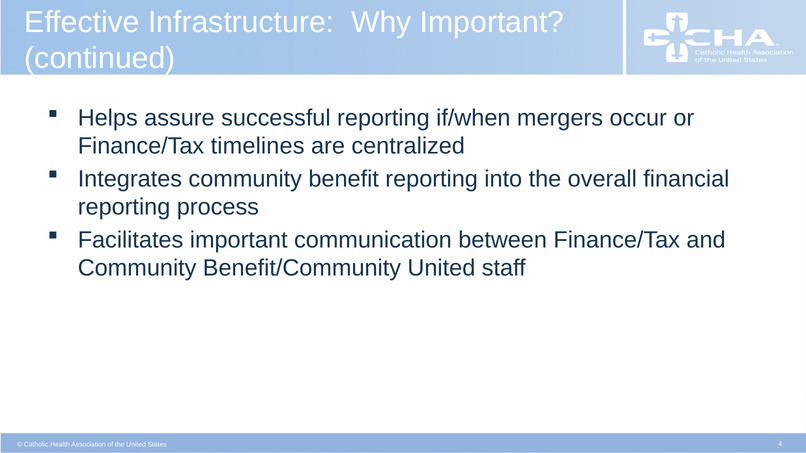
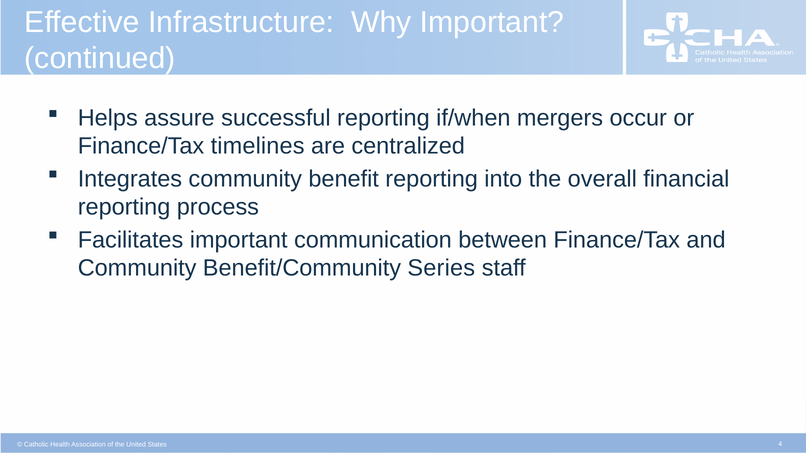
Benefit/Community United: United -> Series (441, 268)
